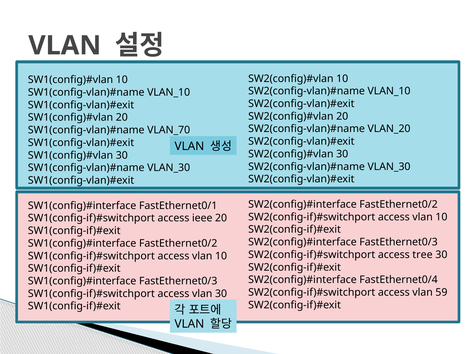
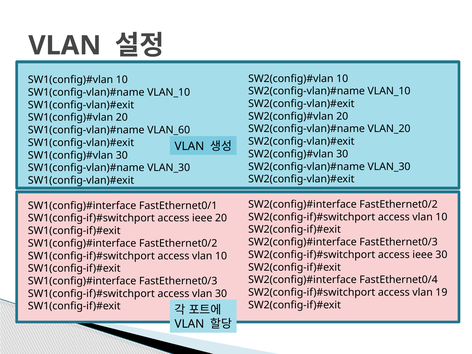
VLAN_70: VLAN_70 -> VLAN_60 (169, 130)
tree: tree -> ieee (423, 255)
59: 59 -> 19 (441, 292)
